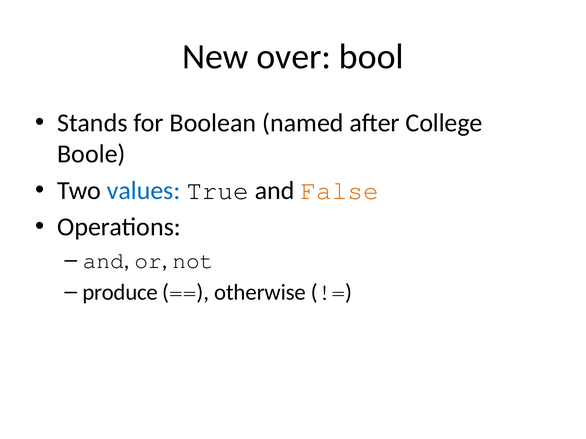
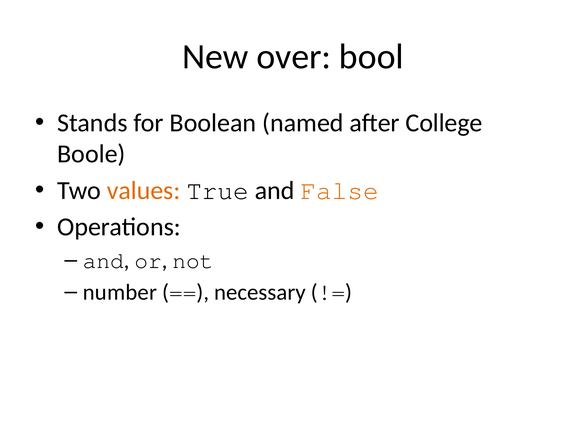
values colour: blue -> orange (144, 191)
produce: produce -> number (120, 293)
otherwise: otherwise -> necessary (260, 293)
